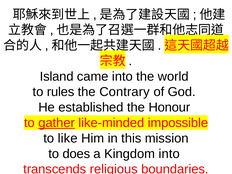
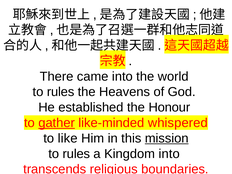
Island: Island -> There (57, 76)
Contrary: Contrary -> Heavens (125, 92)
impossible: impossible -> whispered (178, 123)
mission underline: none -> present (167, 138)
does: does -> rules (76, 154)
